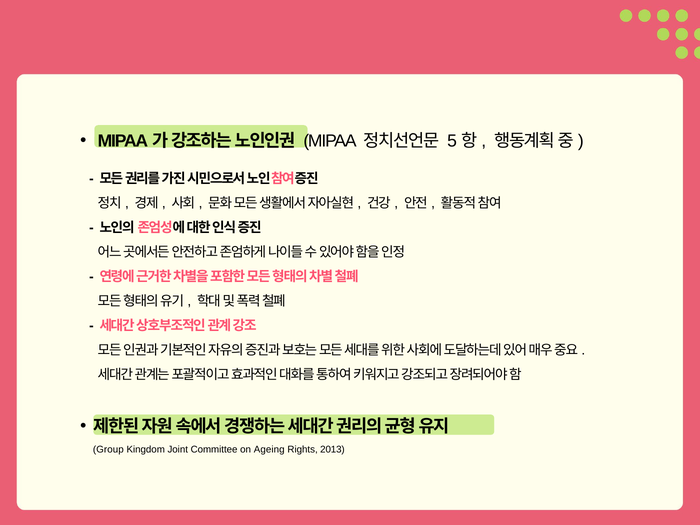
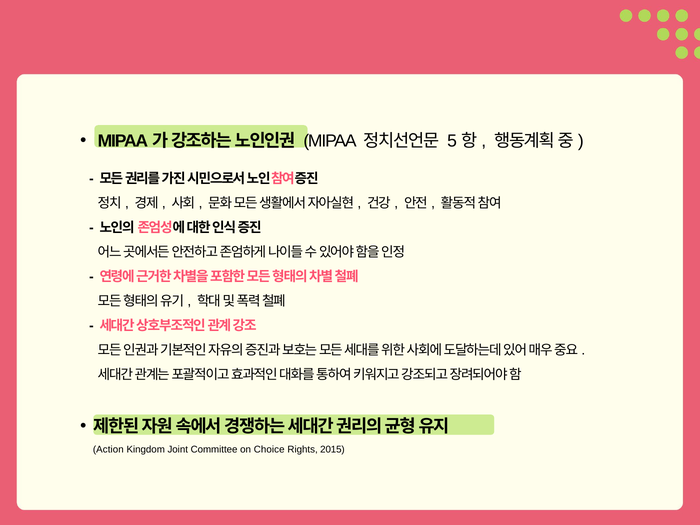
Group: Group -> Action (108, 449)
Ageing: Ageing -> Choice (269, 449)
2013: 2013 -> 2015 (332, 449)
